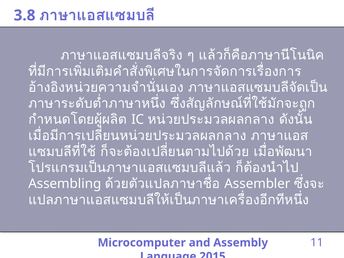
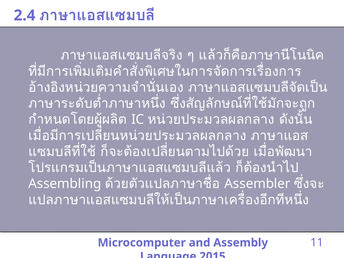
3.8: 3.8 -> 2.4 (25, 15)
